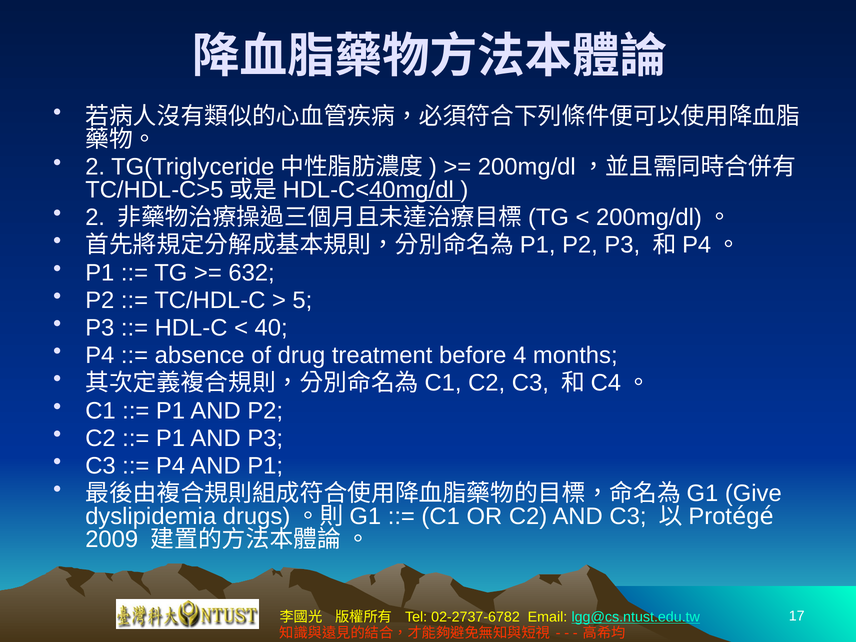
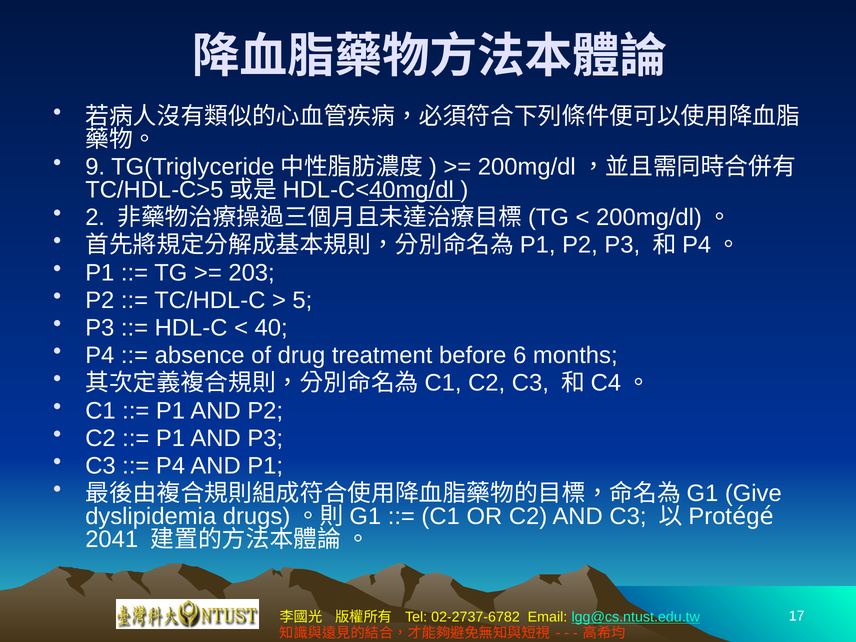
2: 2 -> 9 (95, 167)
632: 632 -> 203 (252, 273)
4: 4 -> 6 (520, 356)
2009: 2009 -> 2041 (112, 539)
